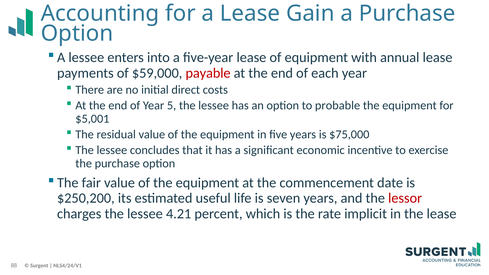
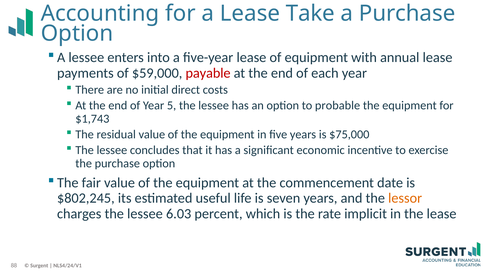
Gain: Gain -> Take (310, 13)
$5,001: $5,001 -> $1,743 (92, 119)
$250,200: $250,200 -> $802,245 (86, 198)
lessor colour: red -> orange (405, 198)
4.21: 4.21 -> 6.03 (179, 214)
